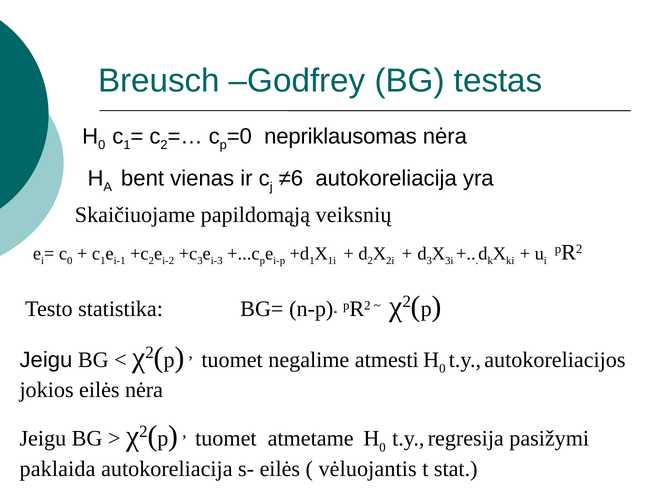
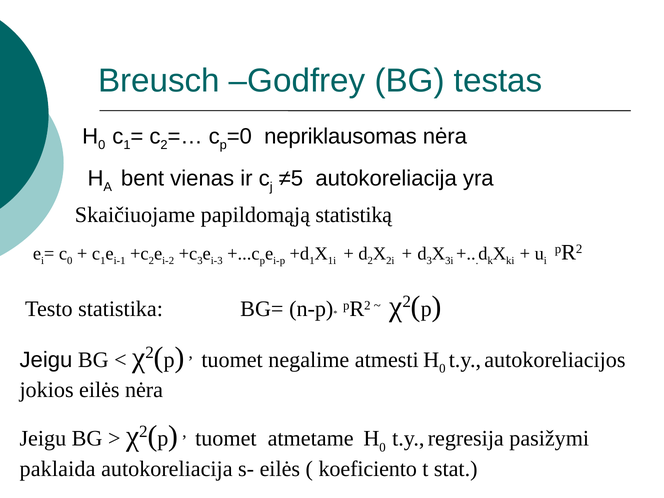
≠6: ≠6 -> ≠5 (291, 178)
veiksnių: veiksnių -> statistiką (354, 215)
vėluojantis: vėluojantis -> koeficiento (368, 469)
